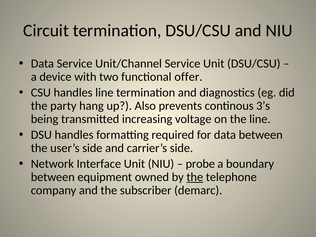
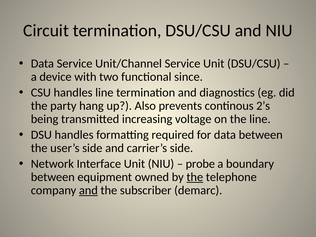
offer: offer -> since (189, 77)
3’s: 3’s -> 2’s (263, 106)
and underline: none -> present (88, 190)
